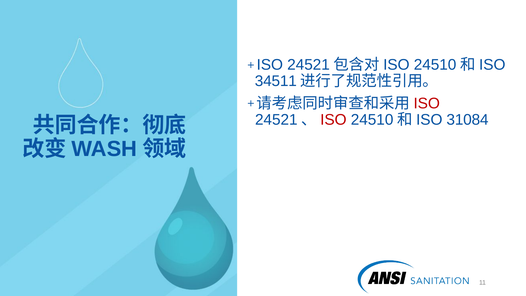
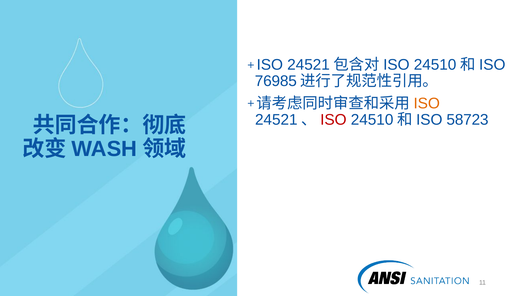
34511: 34511 -> 76985 (276, 81)
ISO colour: red -> orange (427, 103)
31084: 31084 -> 58723 (467, 120)
